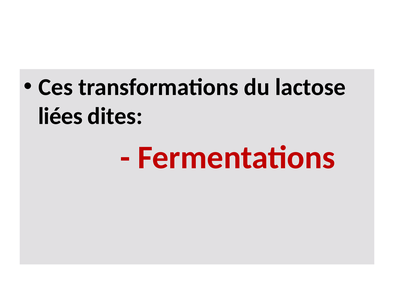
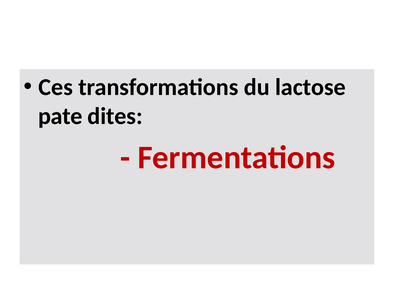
liées: liées -> pate (60, 116)
